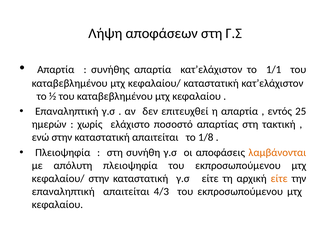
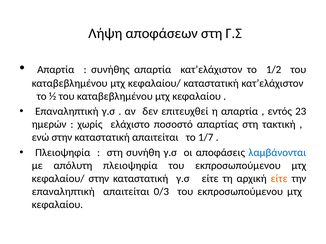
1/1: 1/1 -> 1/2 (274, 70)
25: 25 -> 23 (301, 112)
1/8: 1/8 -> 1/7 (206, 138)
λαμβάνονται colour: orange -> blue (277, 153)
4/3: 4/3 -> 0/3 (161, 192)
